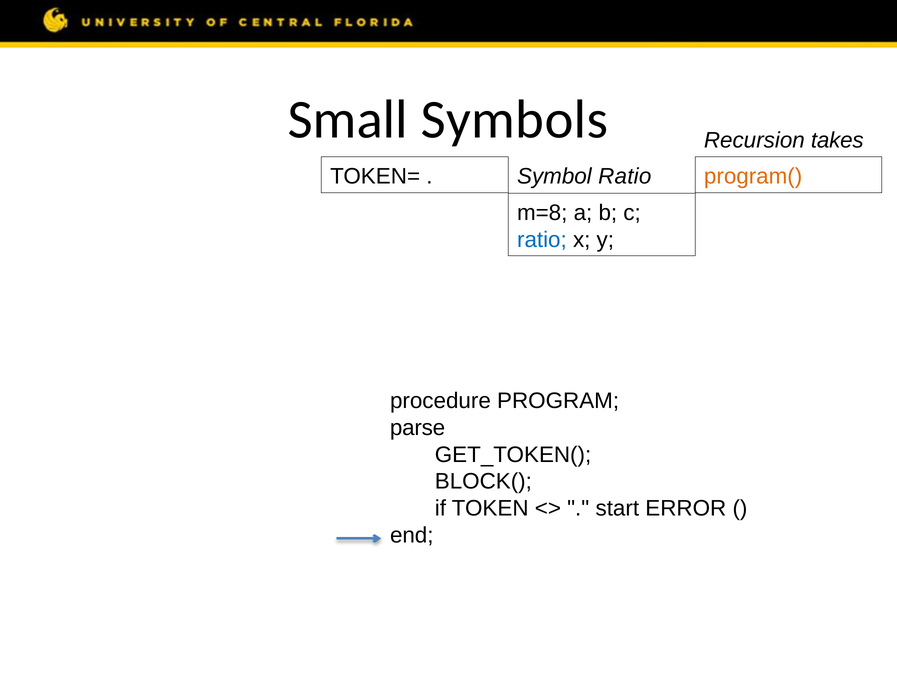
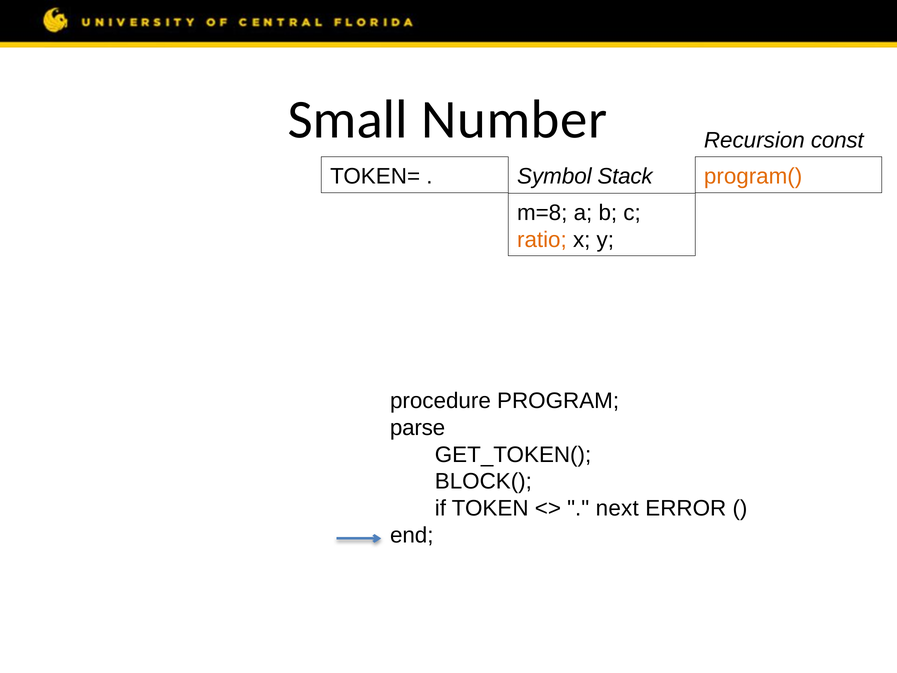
Symbols: Symbols -> Number (514, 120)
Recursion takes: takes -> const (837, 140)
Symbol Ratio: Ratio -> Stack (625, 176)
ratio colour: blue -> orange (542, 240)
start: start -> next (617, 508)
